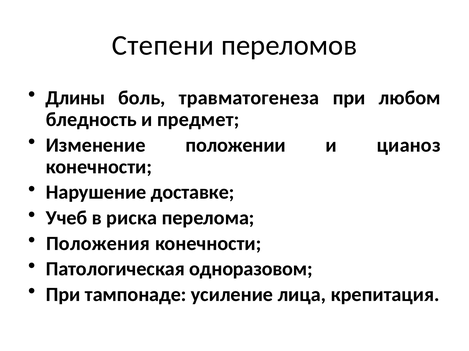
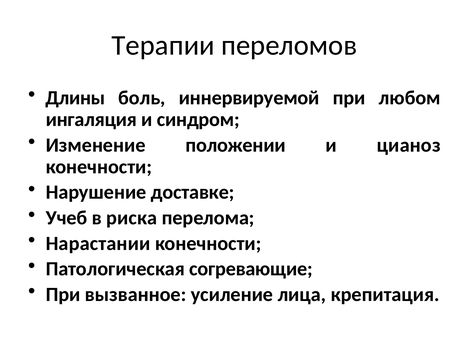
Степени: Степени -> Терапии (163, 45)
травматогенеза: травматогенеза -> иннервируемой (249, 98)
бледность: бледность -> ингаляция (91, 120)
предмет: предмет -> синдром (198, 120)
Положения: Положения -> Нарастании (98, 244)
одноразовом: одноразовом -> согревающие (251, 269)
тампонаде: тампонаде -> вызванное (136, 295)
